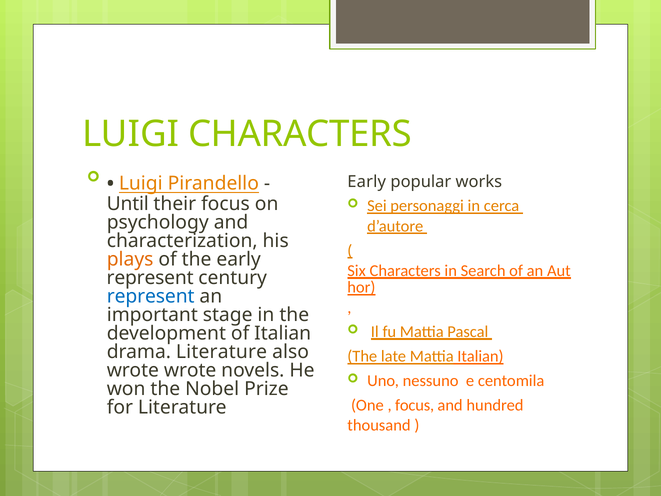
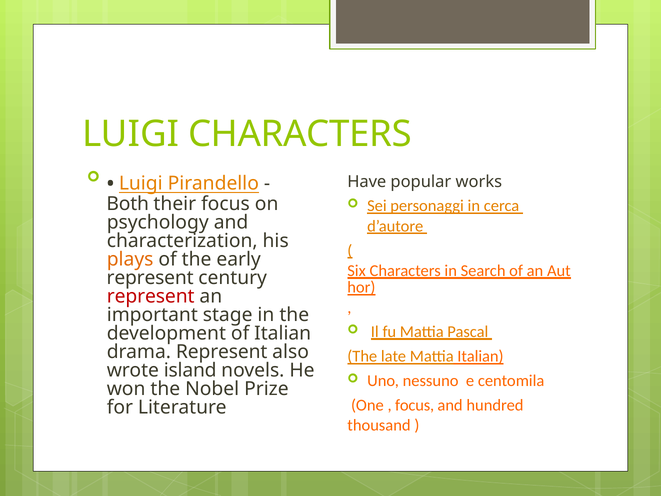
Early: Early -> Have (367, 182)
Until: Until -> Both (128, 204)
represent colour: blue -> red (151, 296)
drama Literature: Literature -> Represent (222, 352)
wrote wrote: wrote -> island (190, 370)
